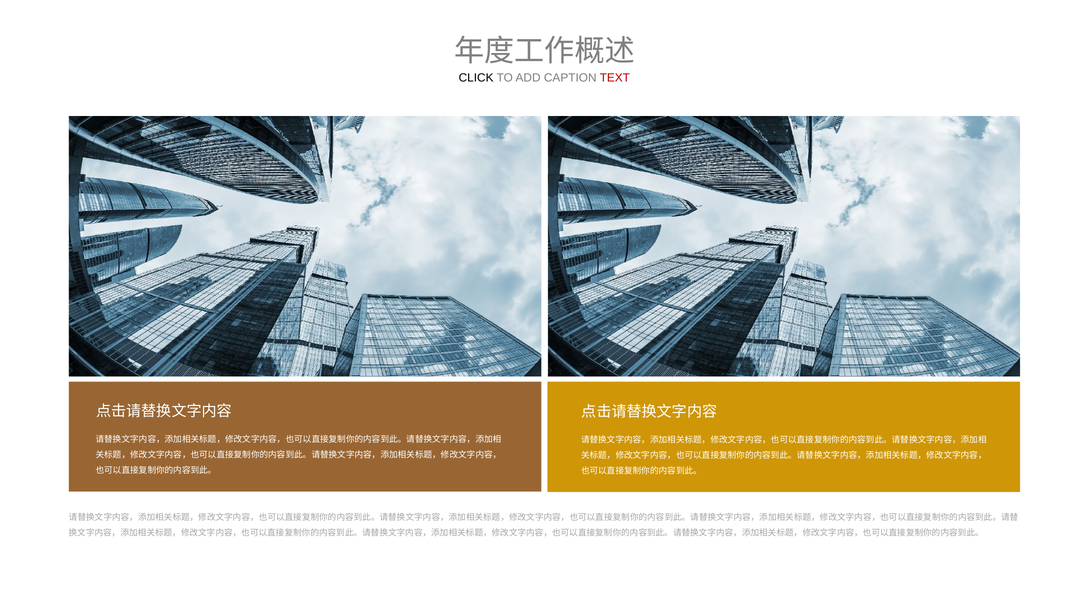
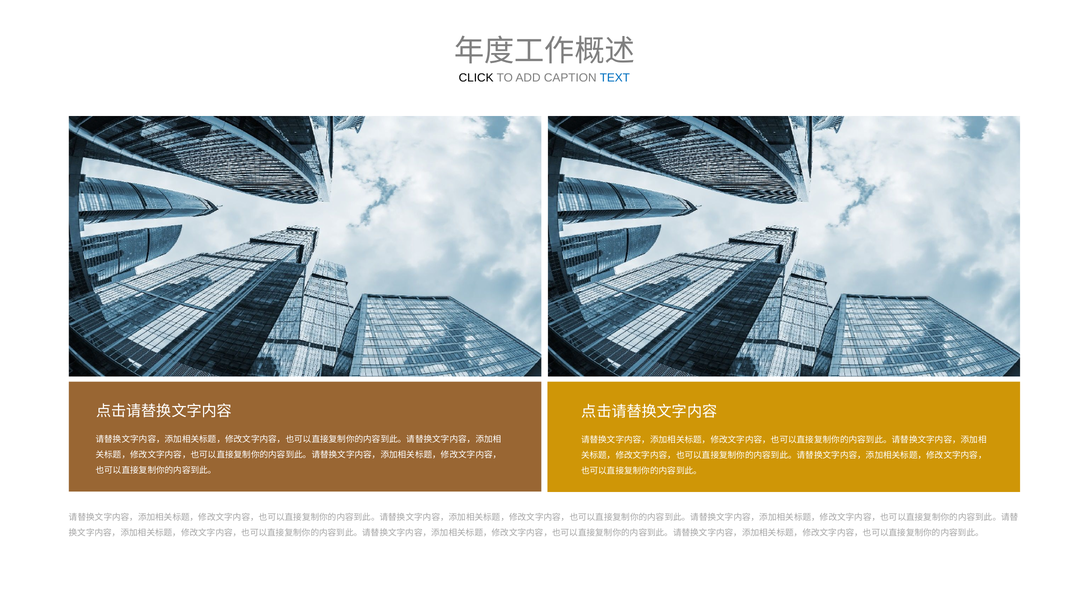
TEXT colour: red -> blue (615, 78)
